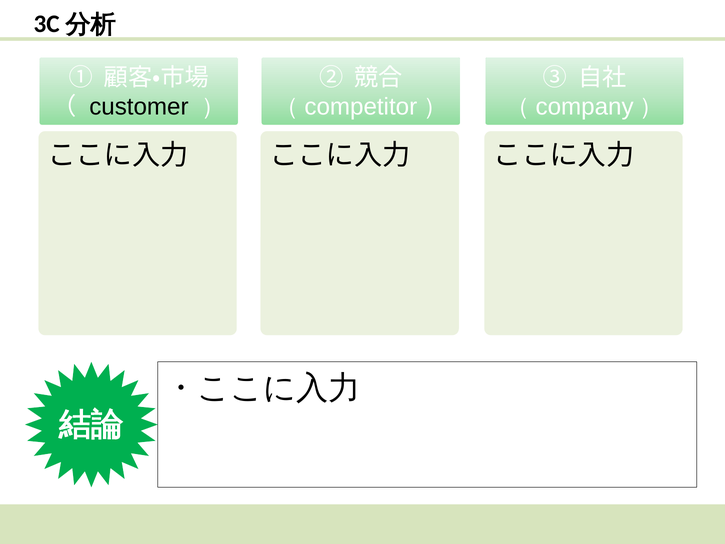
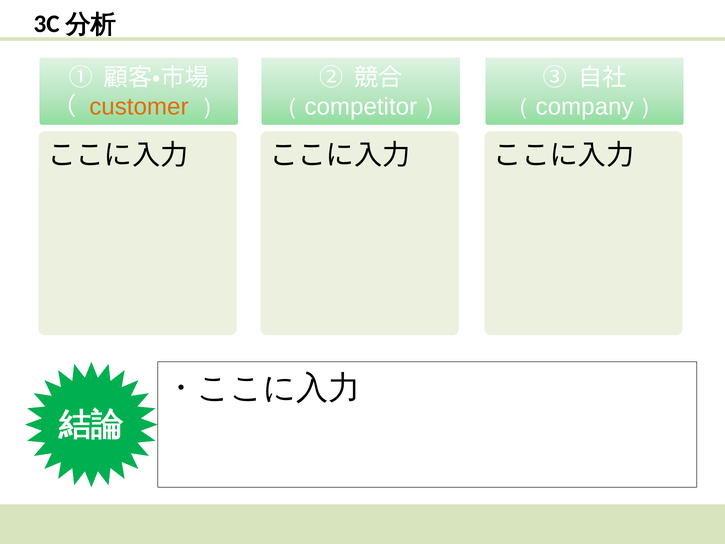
customer colour: black -> orange (139, 107)
